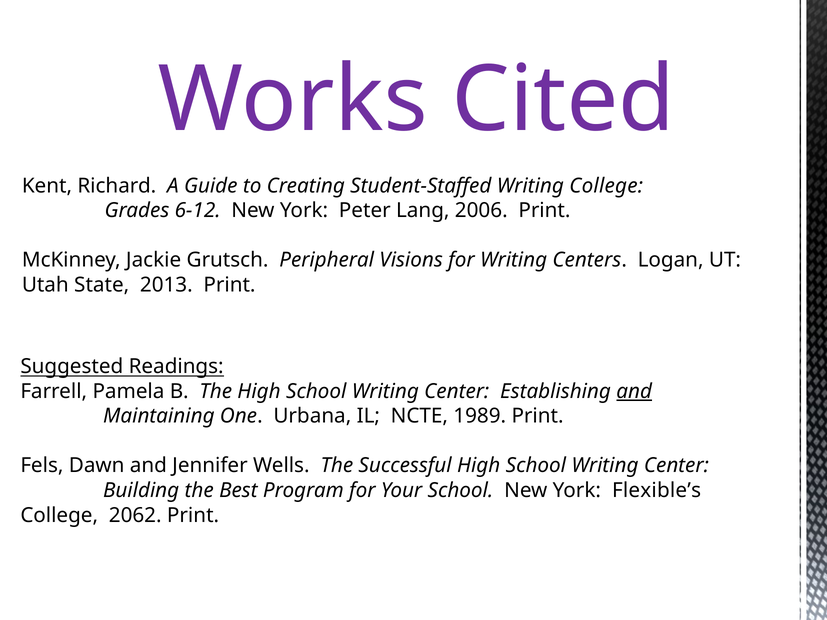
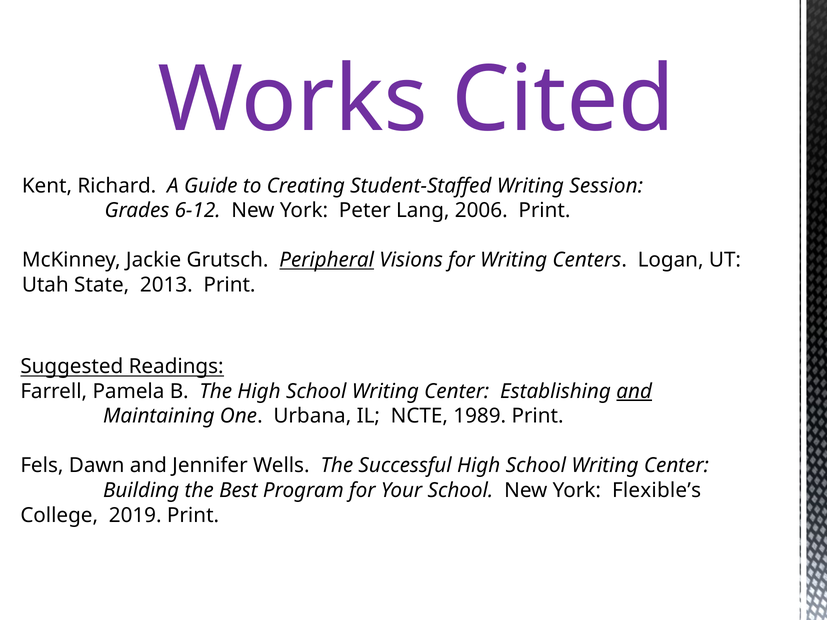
Writing College: College -> Session (606, 186)
Peripheral underline: none -> present (327, 260)
2062: 2062 -> 2019 (135, 515)
